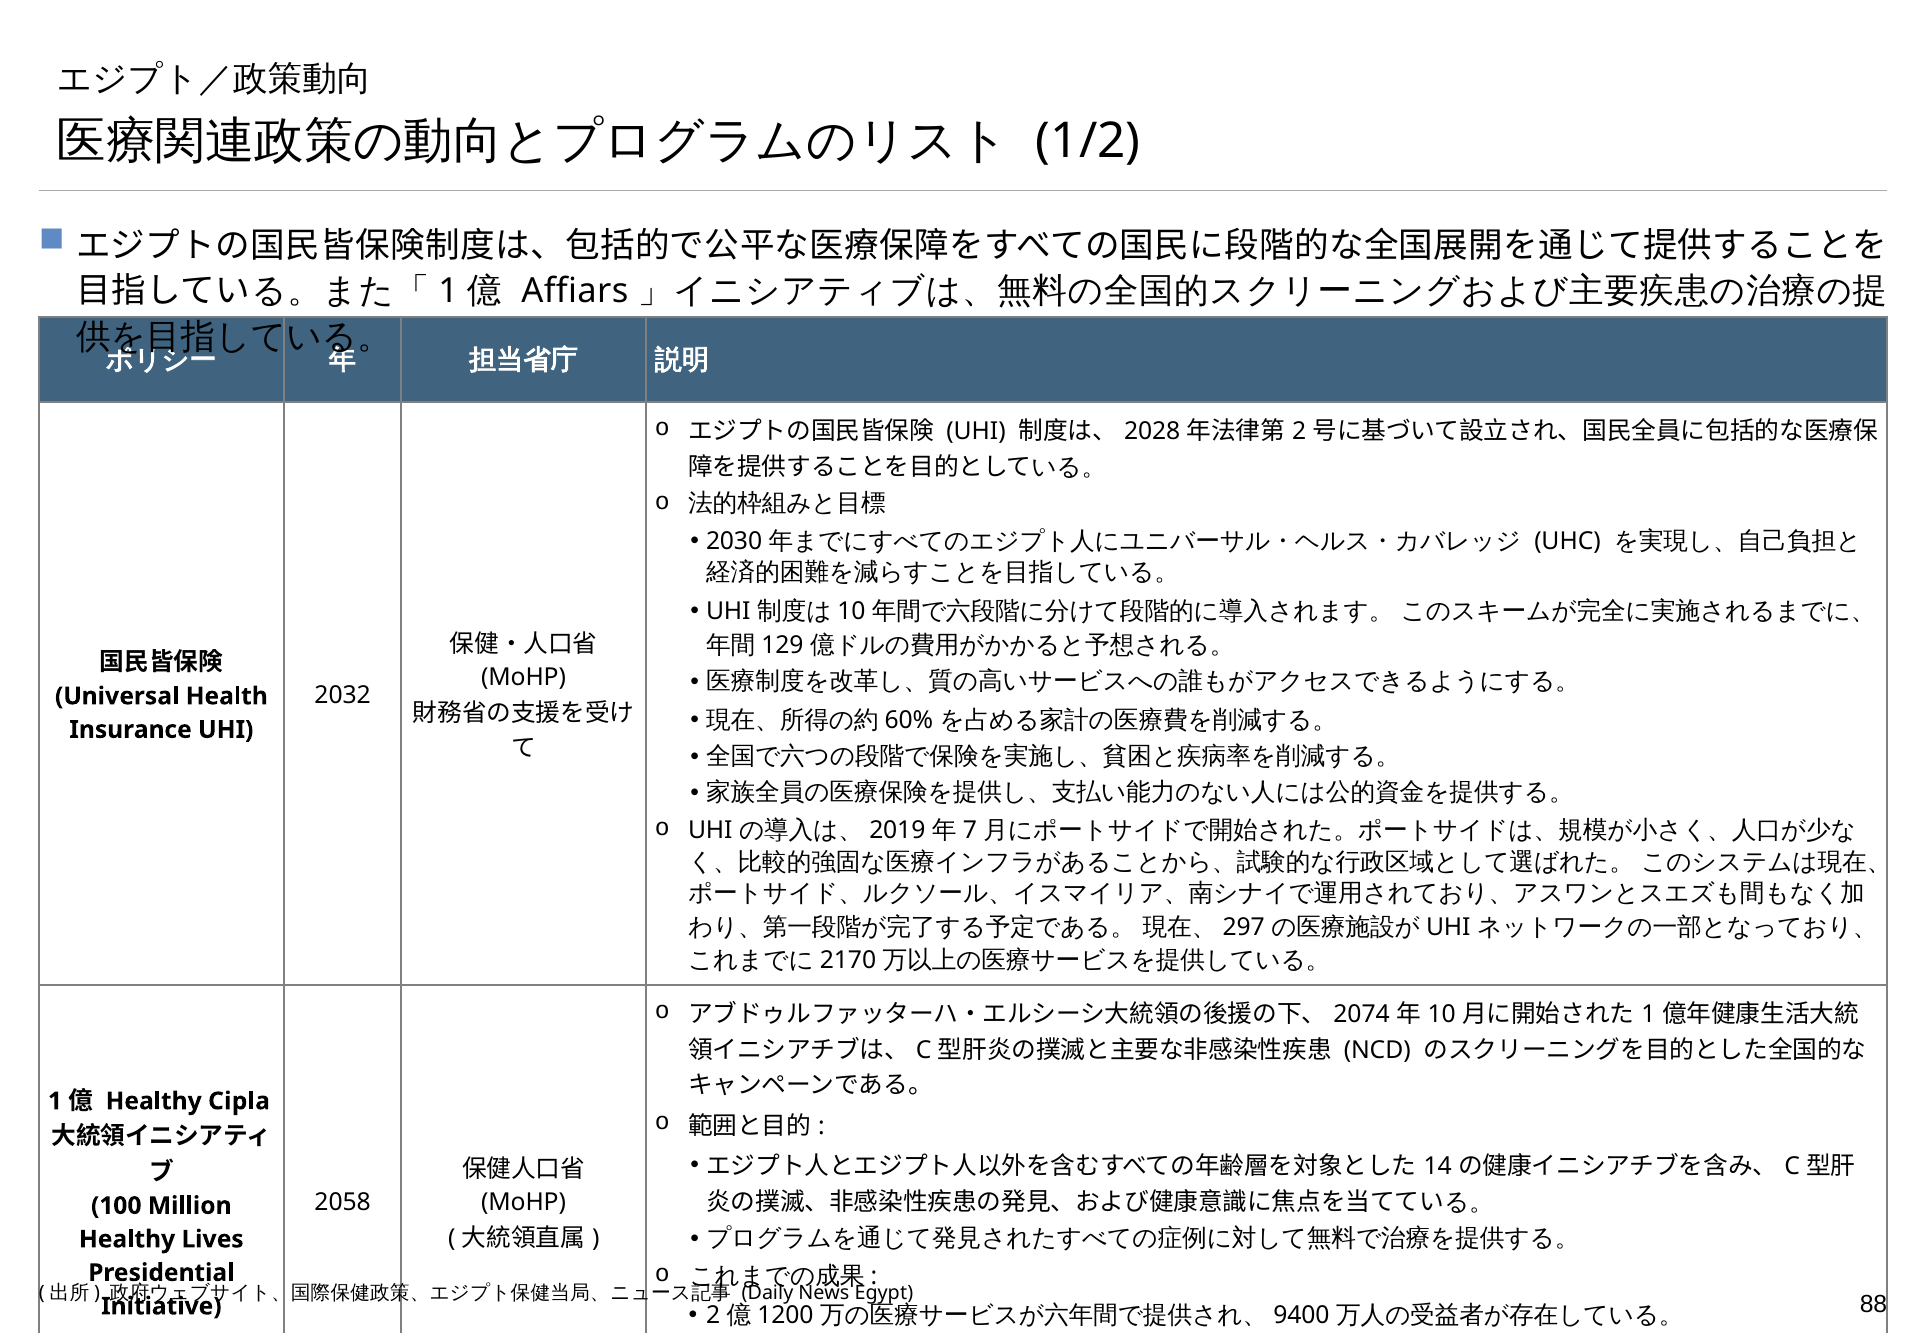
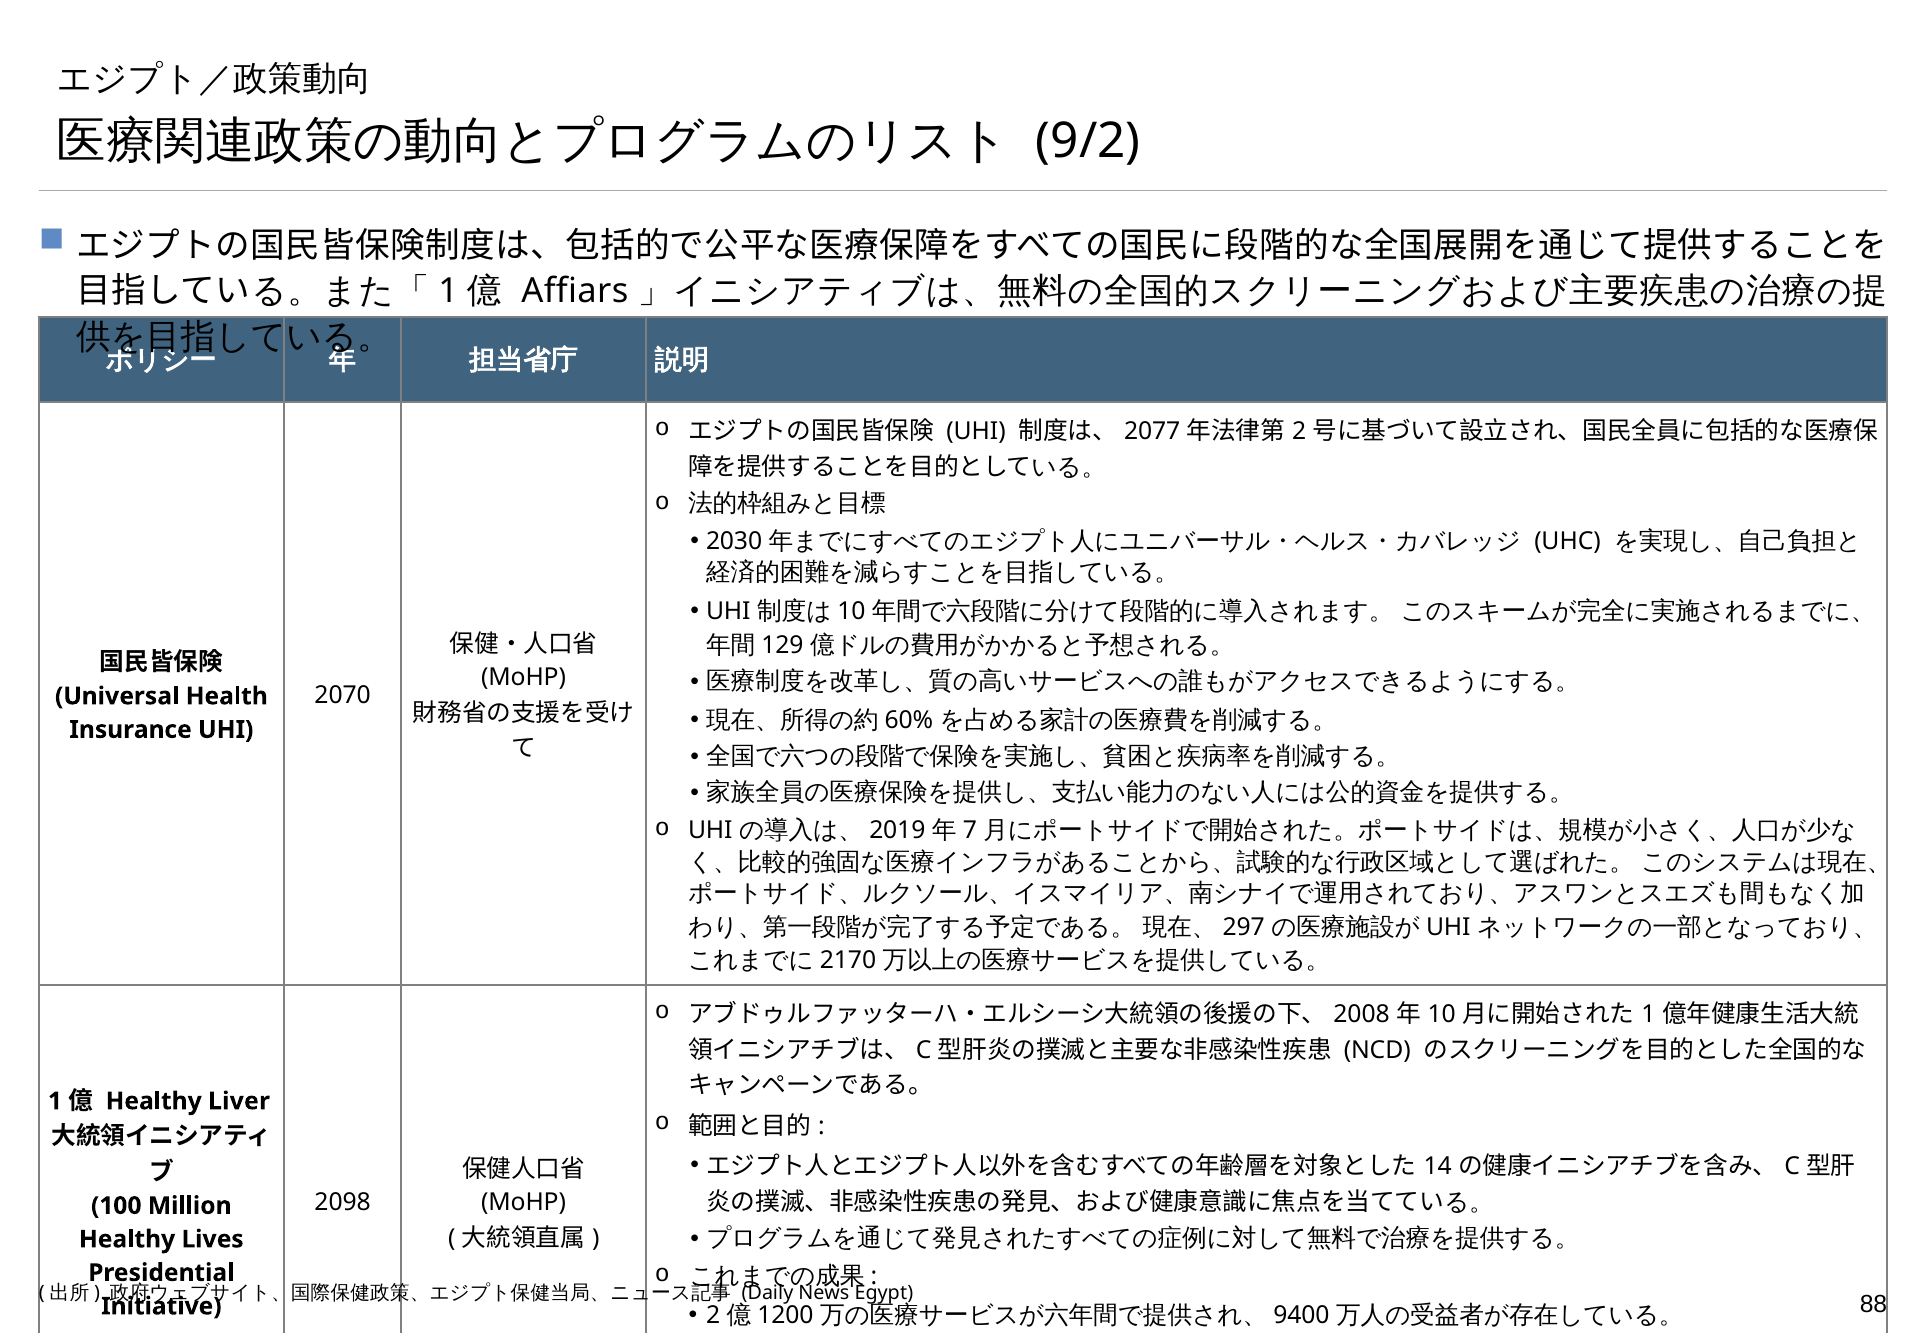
1/2: 1/2 -> 9/2 (1088, 142)
2028: 2028 -> 2077 (1152, 432)
2032: 2032 -> 2070 (343, 695)
2074: 2074 -> 2008 (1362, 1015)
Cipla: Cipla -> Liver (239, 1101)
2058: 2058 -> 2098 (343, 1203)
